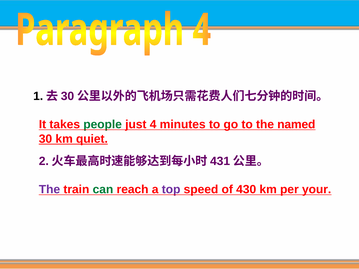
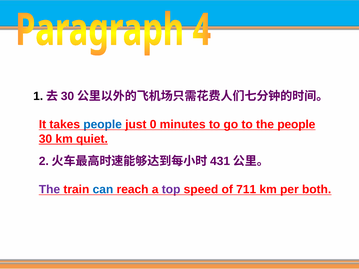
people colour: green -> blue (103, 125)
4: 4 -> 0 (153, 125)
the named: named -> people (296, 125)
can colour: green -> blue (103, 190)
430: 430 -> 711 (246, 190)
your: your -> both (317, 190)
